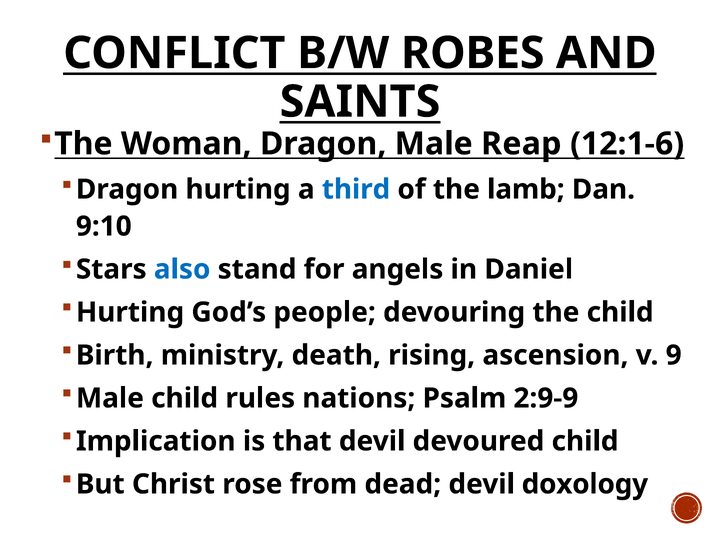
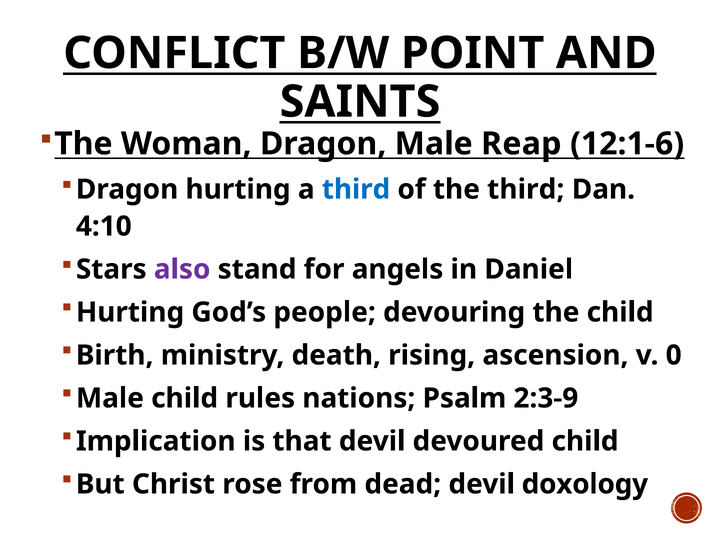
ROBES: ROBES -> POINT (473, 53)
the lamb: lamb -> third (526, 189)
9:10: 9:10 -> 4:10 (104, 226)
also colour: blue -> purple (182, 269)
9: 9 -> 0 (674, 355)
2:9-9: 2:9-9 -> 2:3-9 (546, 398)
